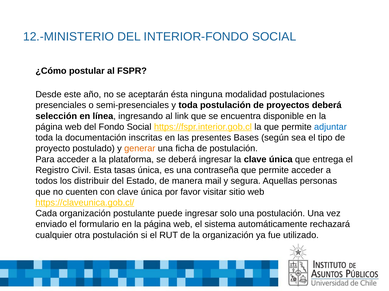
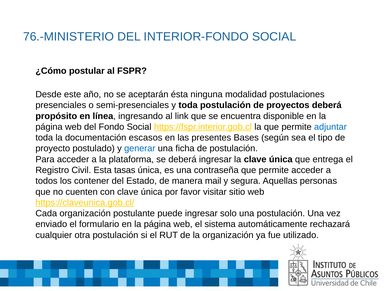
12.-MINISTERIO: 12.-MINISTERIO -> 76.-MINISTERIO (69, 37)
selección: selección -> propósito (56, 116)
inscritas: inscritas -> escasos (146, 138)
generar colour: orange -> blue (140, 149)
distribuir: distribuir -> contener (92, 181)
